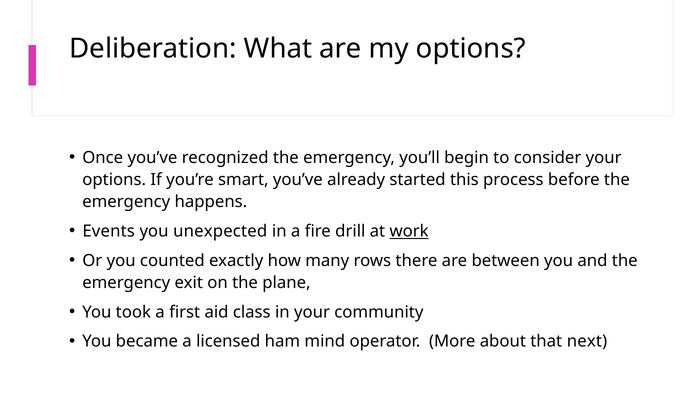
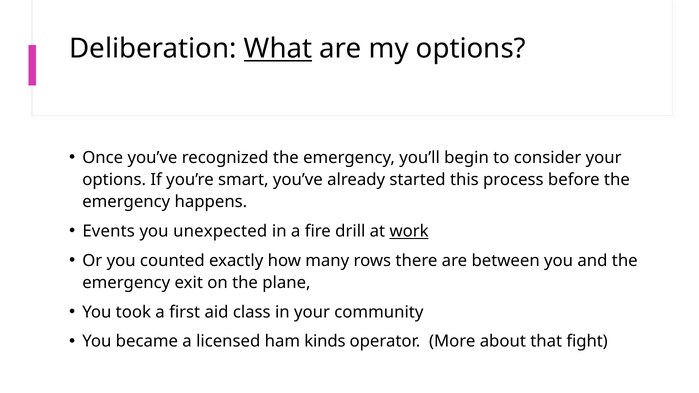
What underline: none -> present (278, 49)
mind: mind -> kinds (325, 342)
next: next -> fight (587, 342)
